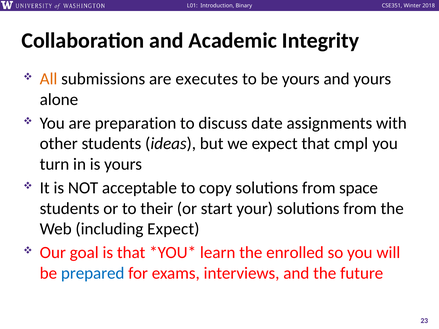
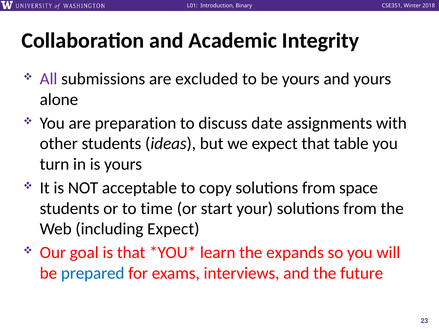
All colour: orange -> purple (49, 79)
executes: executes -> excluded (207, 79)
cmpl: cmpl -> table (351, 144)
their: their -> time (157, 209)
enrolled: enrolled -> expands (295, 253)
